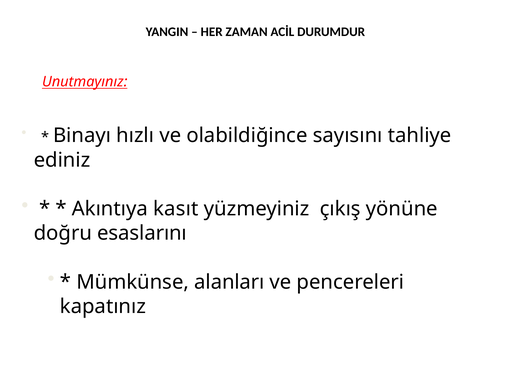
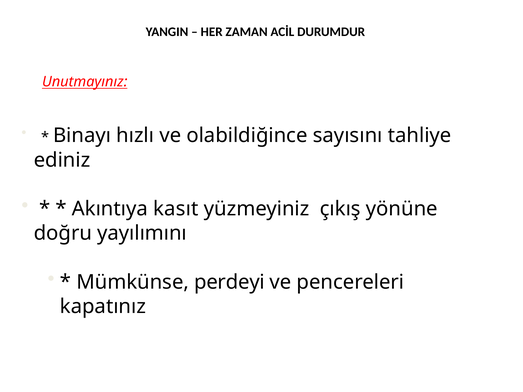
esaslarını: esaslarını -> yayılımını (142, 233)
alanları: alanları -> perdeyi (229, 282)
